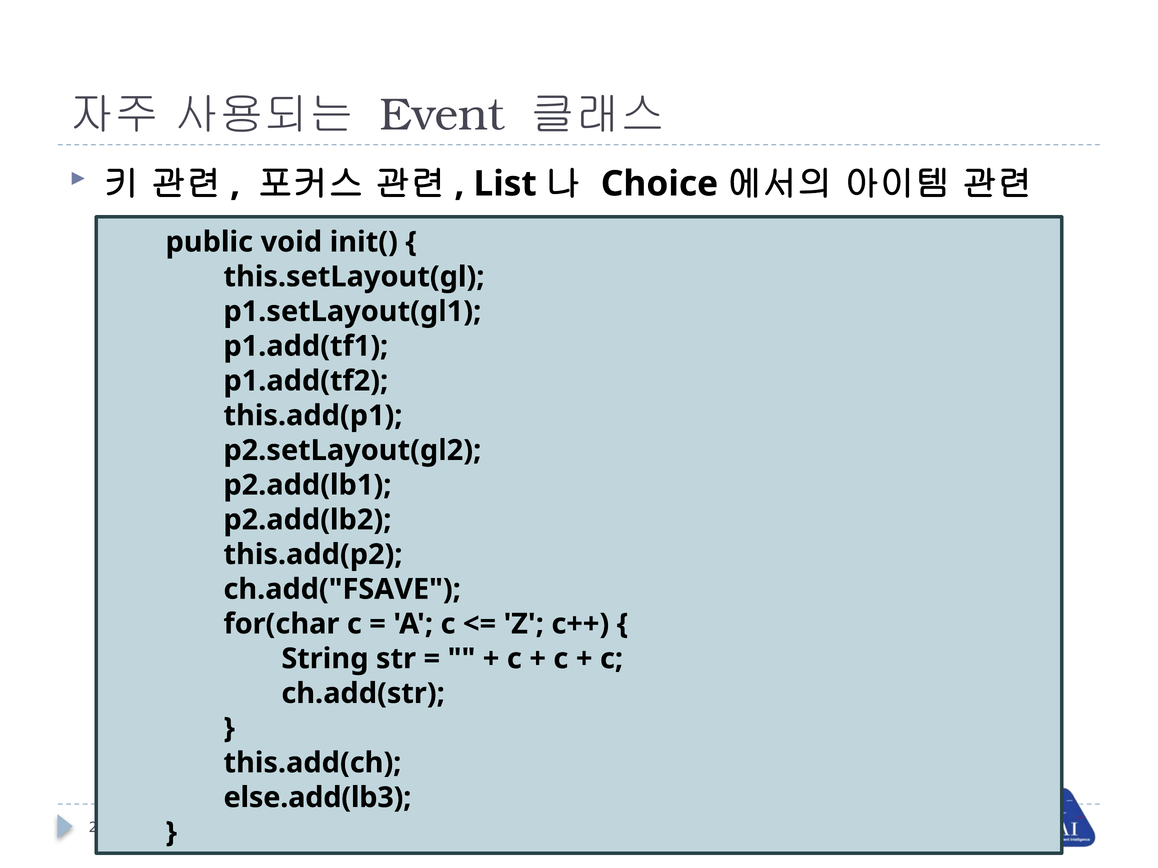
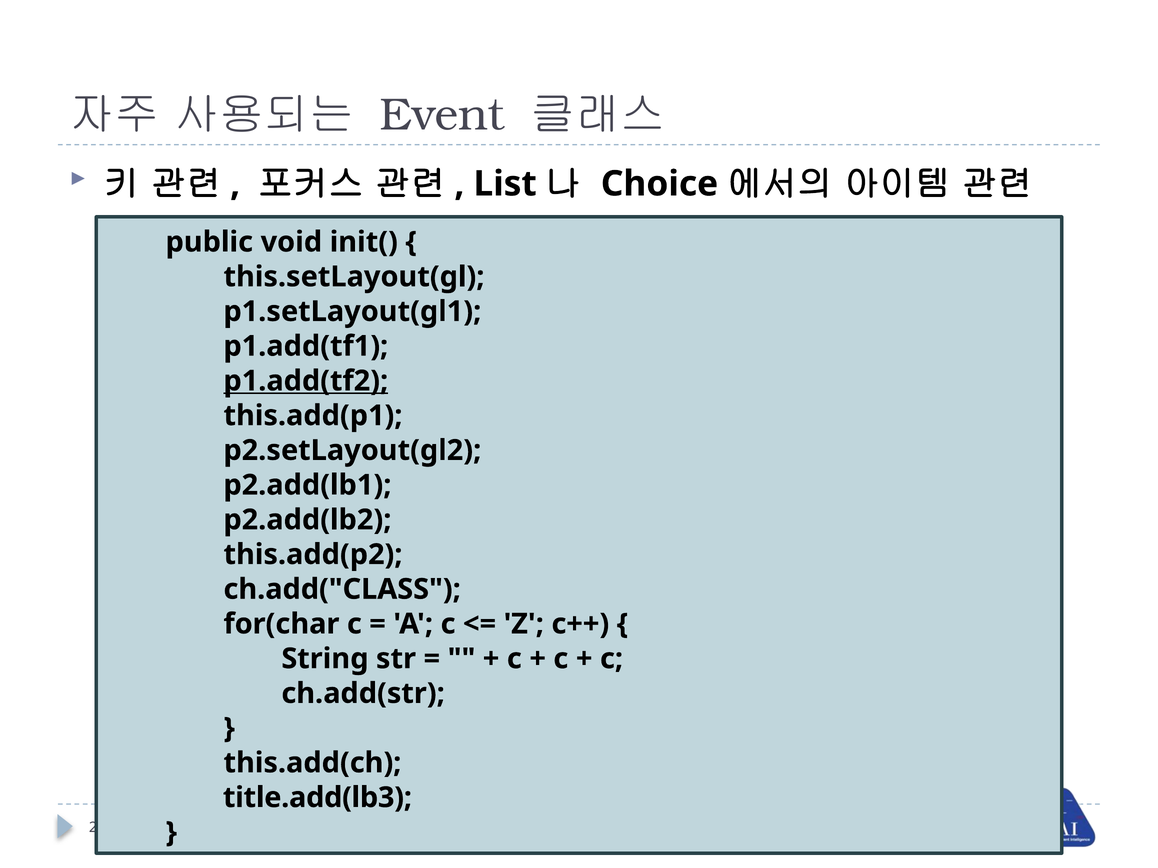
p1.add(tf2 underline: none -> present (306, 381)
ch.add("FSAVE: ch.add("FSAVE -> ch.add("CLASS (342, 590)
else.add(lb3: else.add(lb3 -> title.add(lb3 (317, 798)
